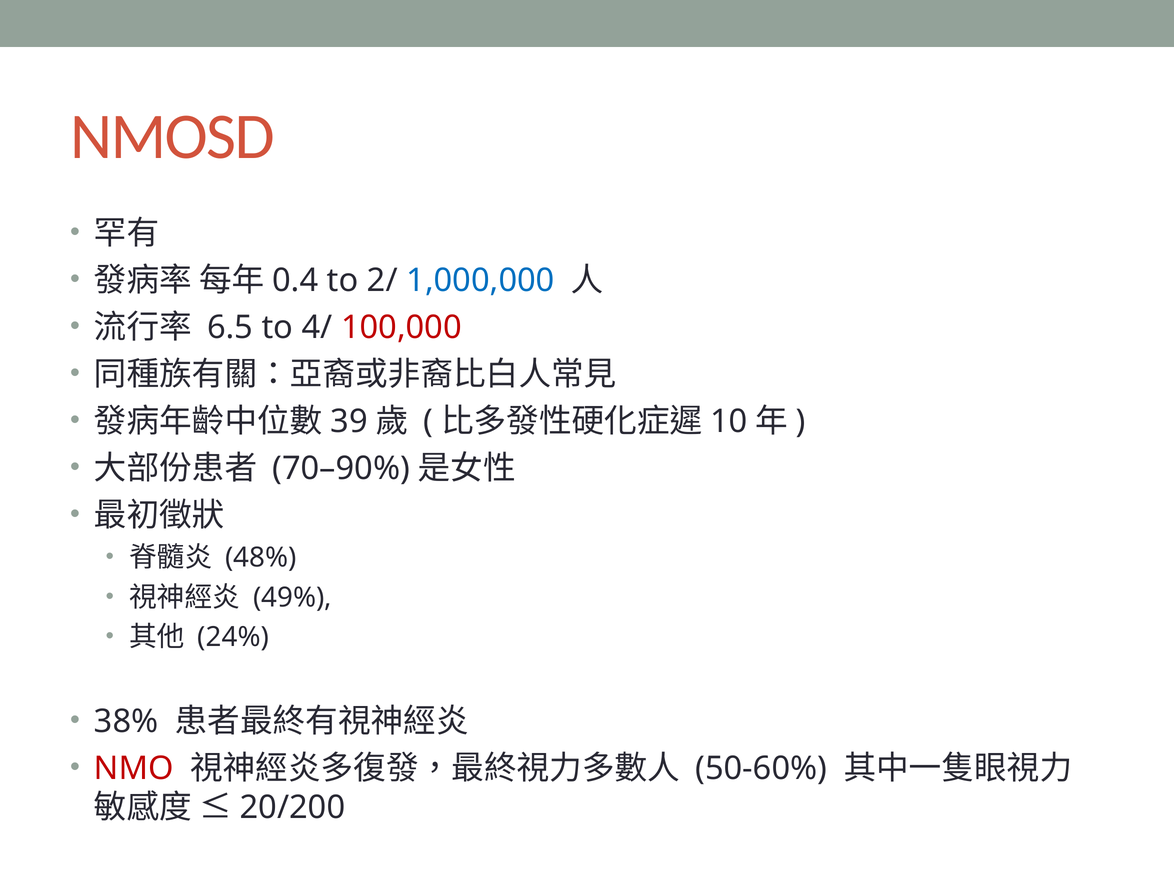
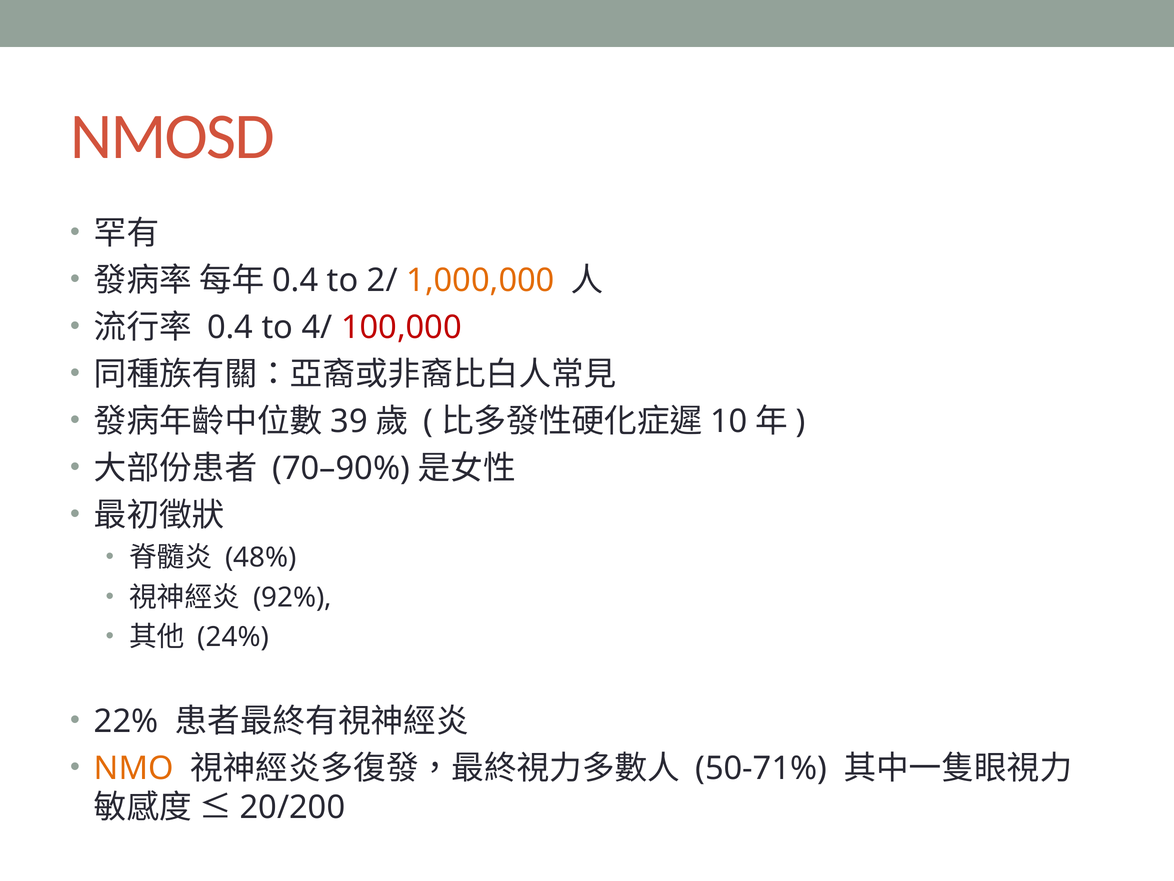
1,000,000 colour: blue -> orange (480, 280)
6.5: 6.5 -> 0.4 (230, 327)
49%: 49% -> 92% (292, 597)
38%: 38% -> 22% (126, 721)
NMO colour: red -> orange (134, 768)
50-60%: 50-60% -> 50-71% (761, 768)
